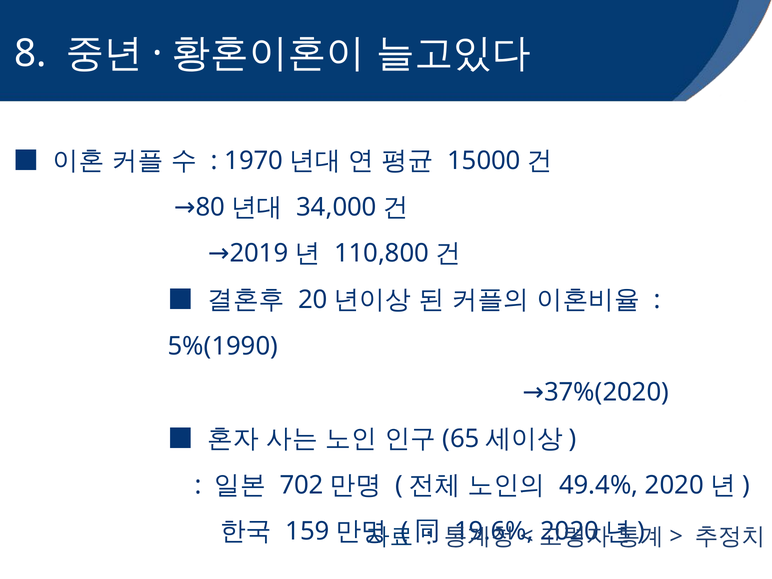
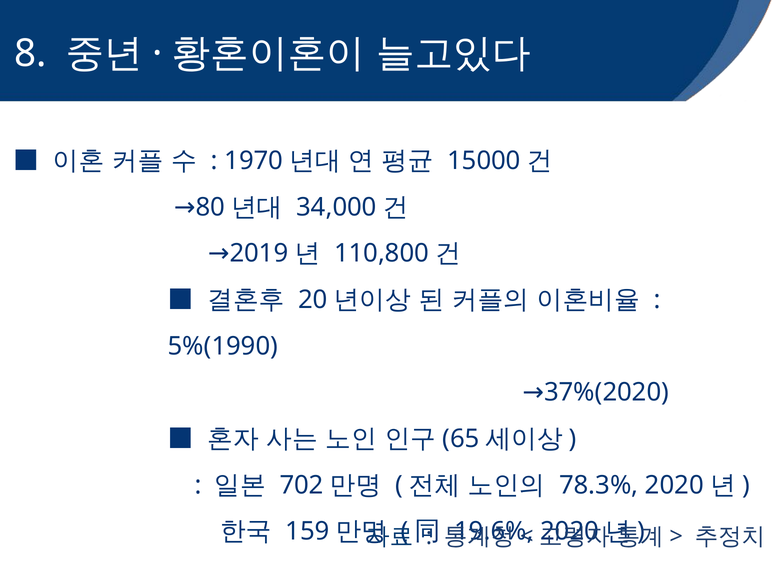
49.4%: 49.4% -> 78.3% (599, 485)
